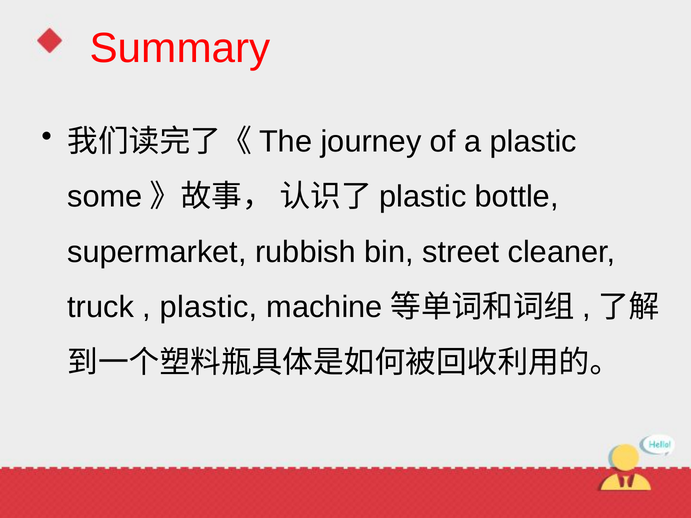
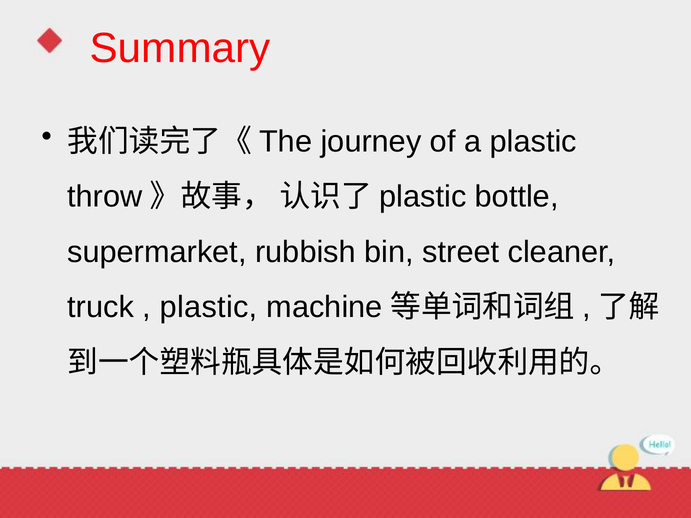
some: some -> throw (105, 197)
